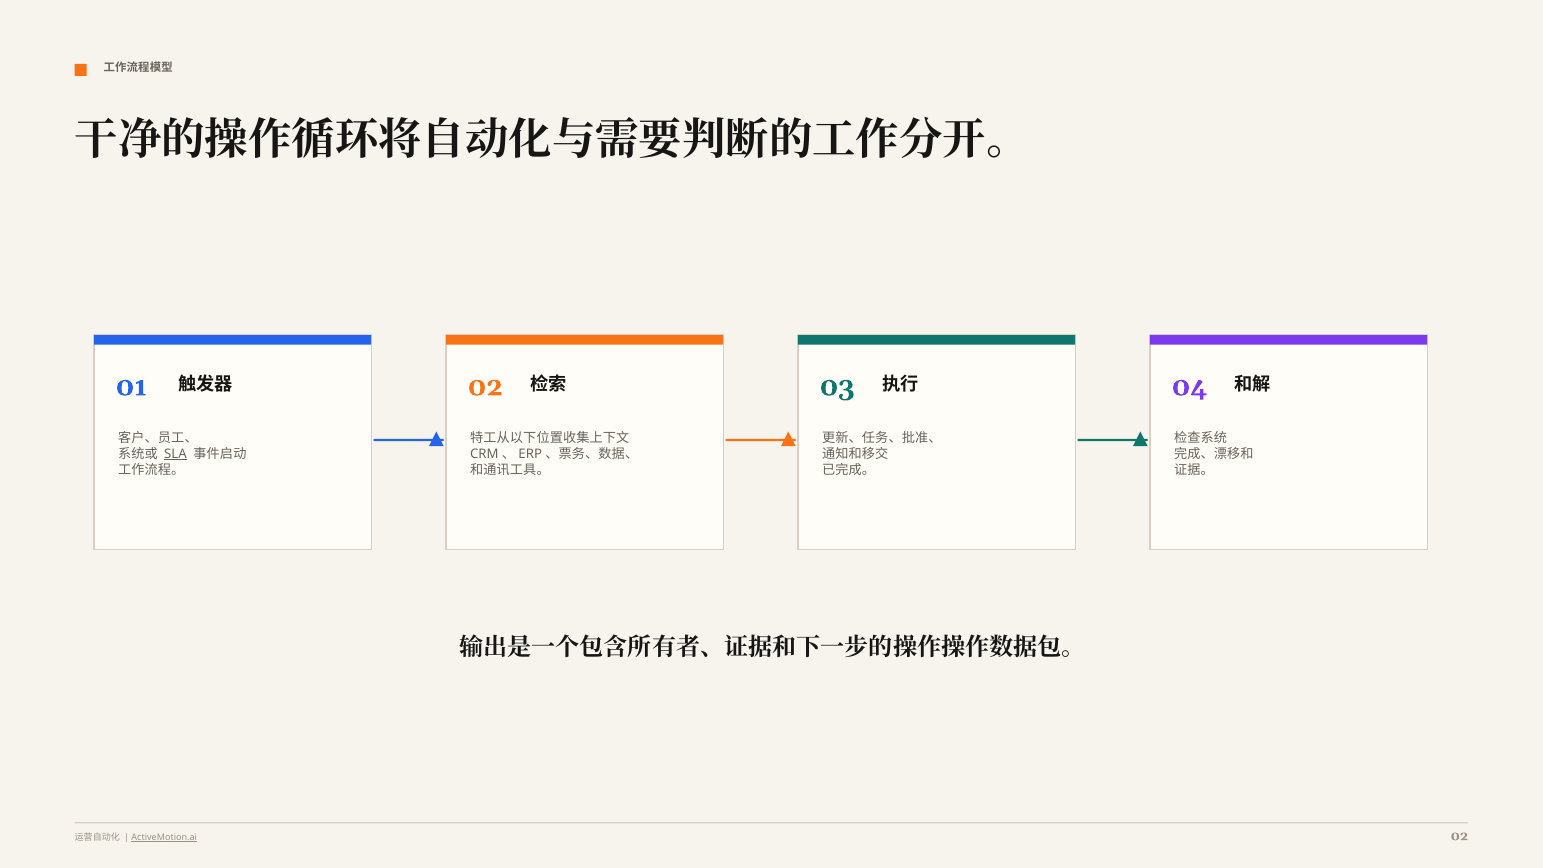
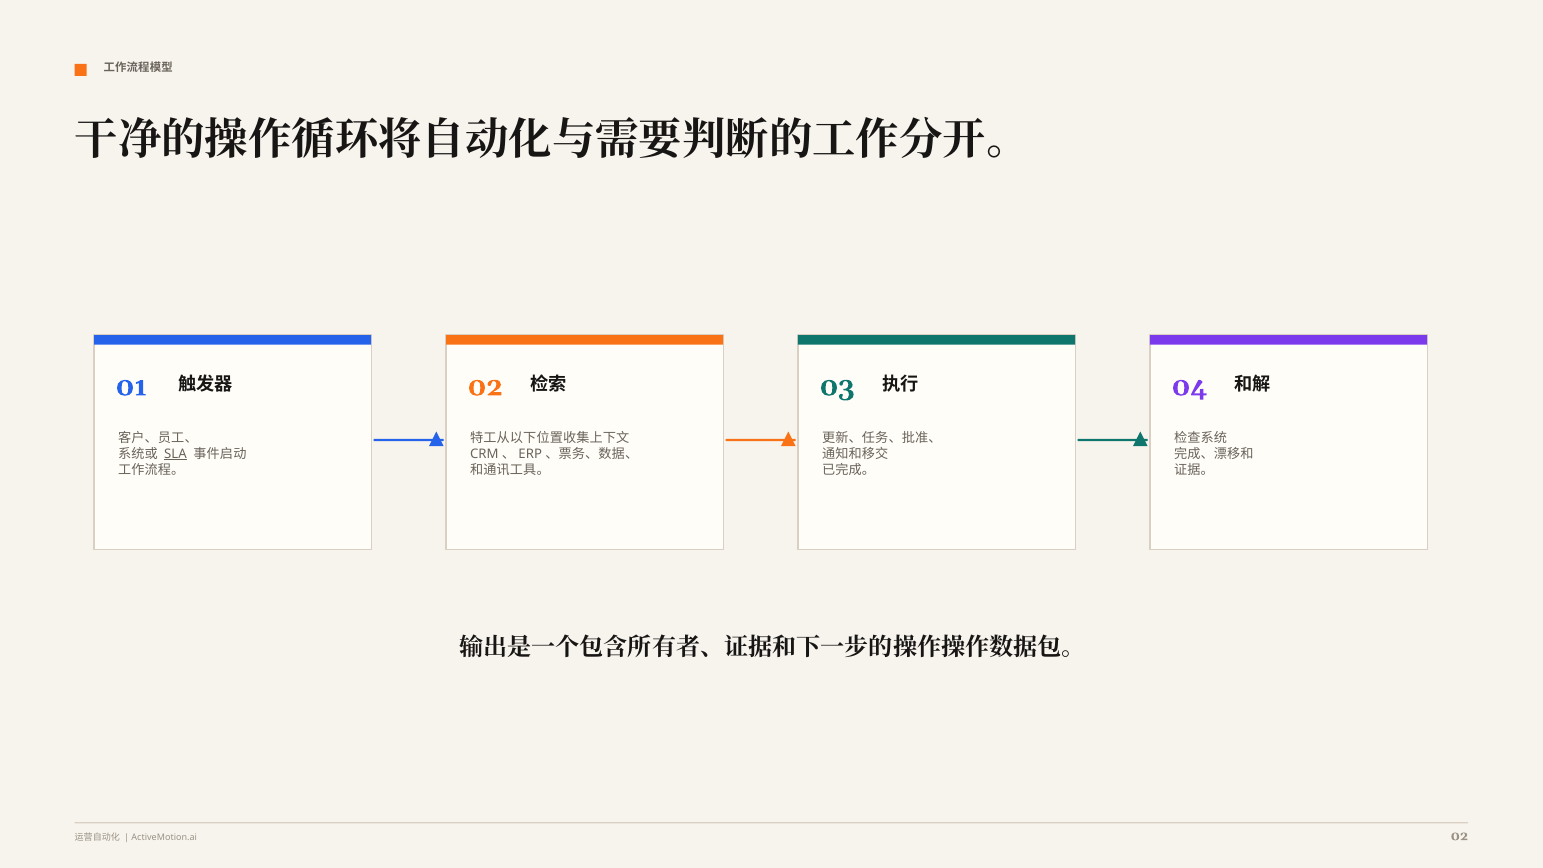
ActiveMotion.ai underline: present -> none (164, 838)
